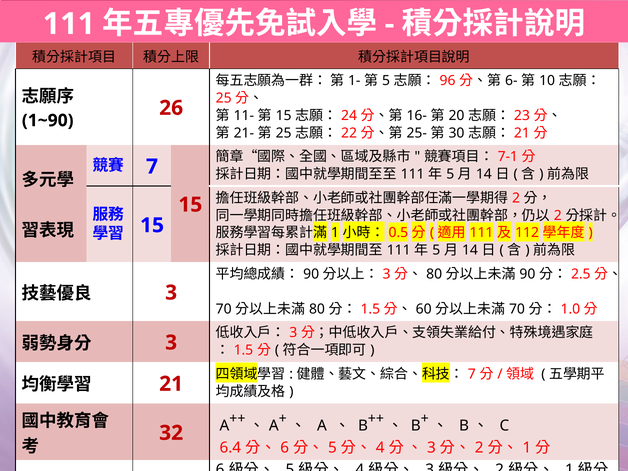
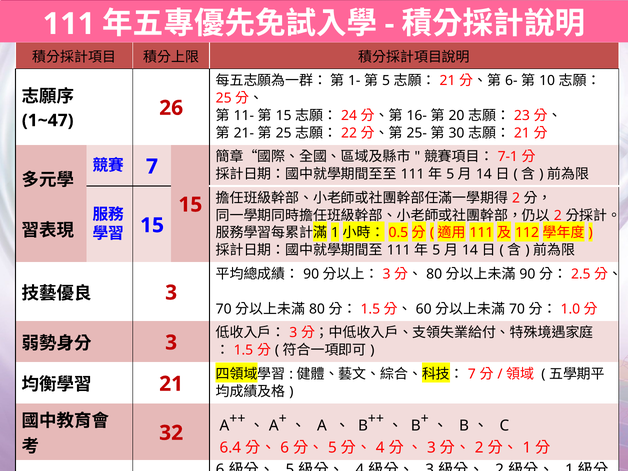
96: 96 -> 21 (448, 81)
1~90: 1~90 -> 1~47 (48, 120)
